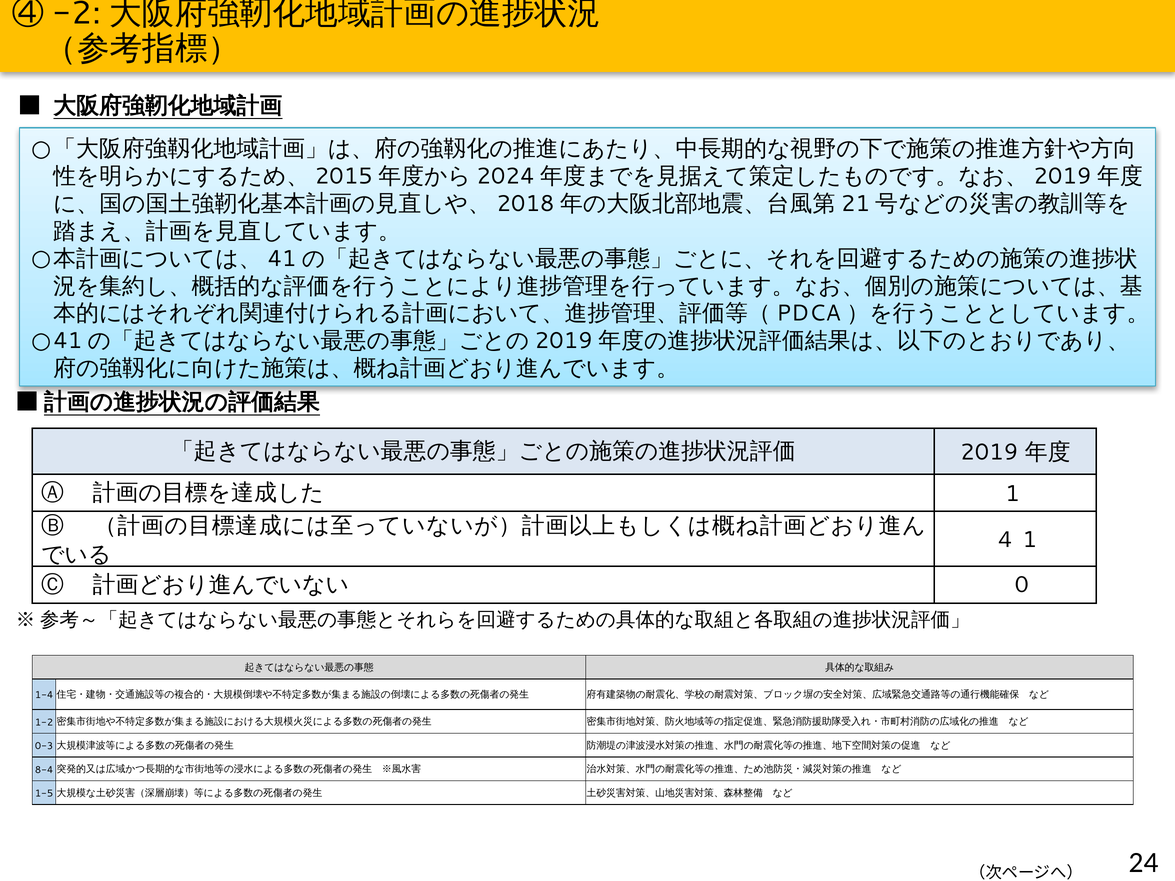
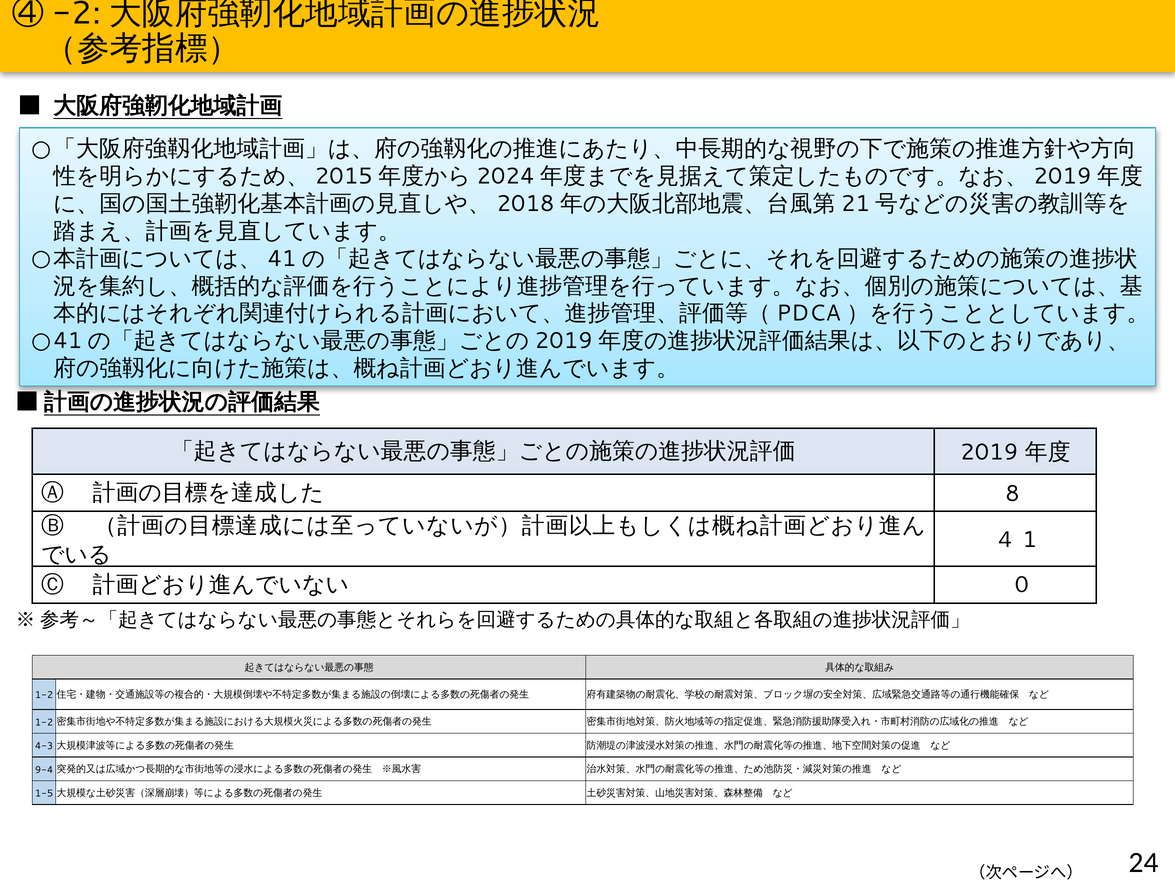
1: 1 -> 8 (1012, 494)
1-4: 1-4 -> 1-2 (44, 695)
0-3: 0-3 -> 4-3 (44, 746)
8-4: 8-4 -> 9-4 (44, 770)
